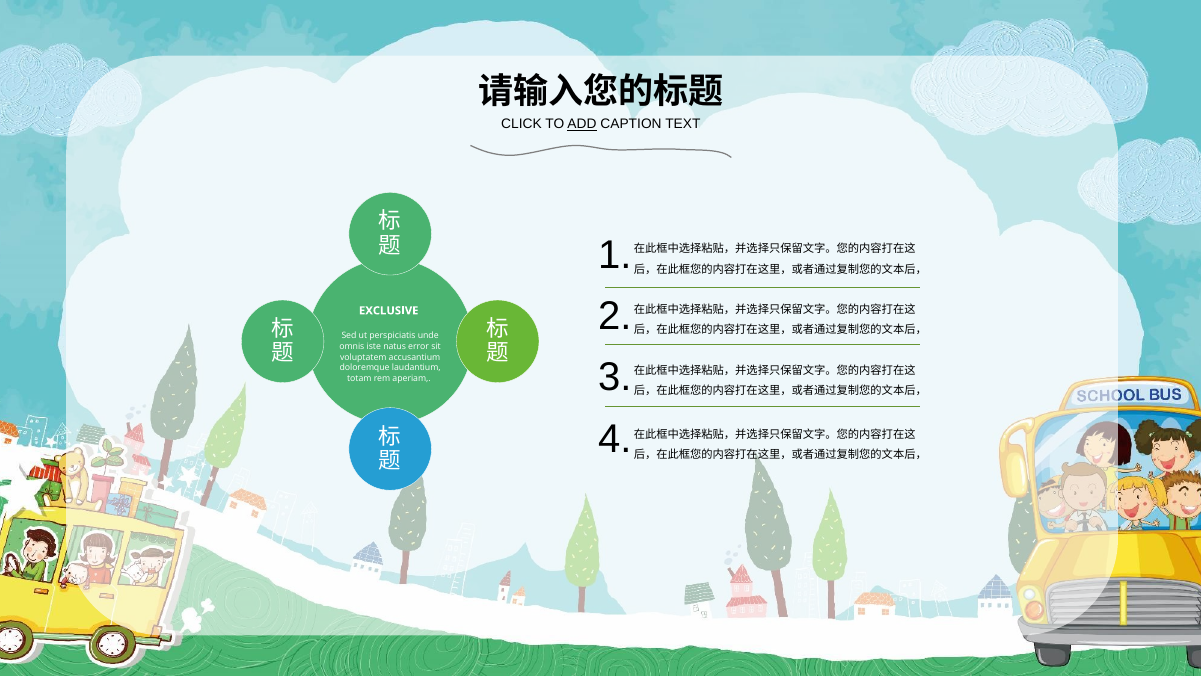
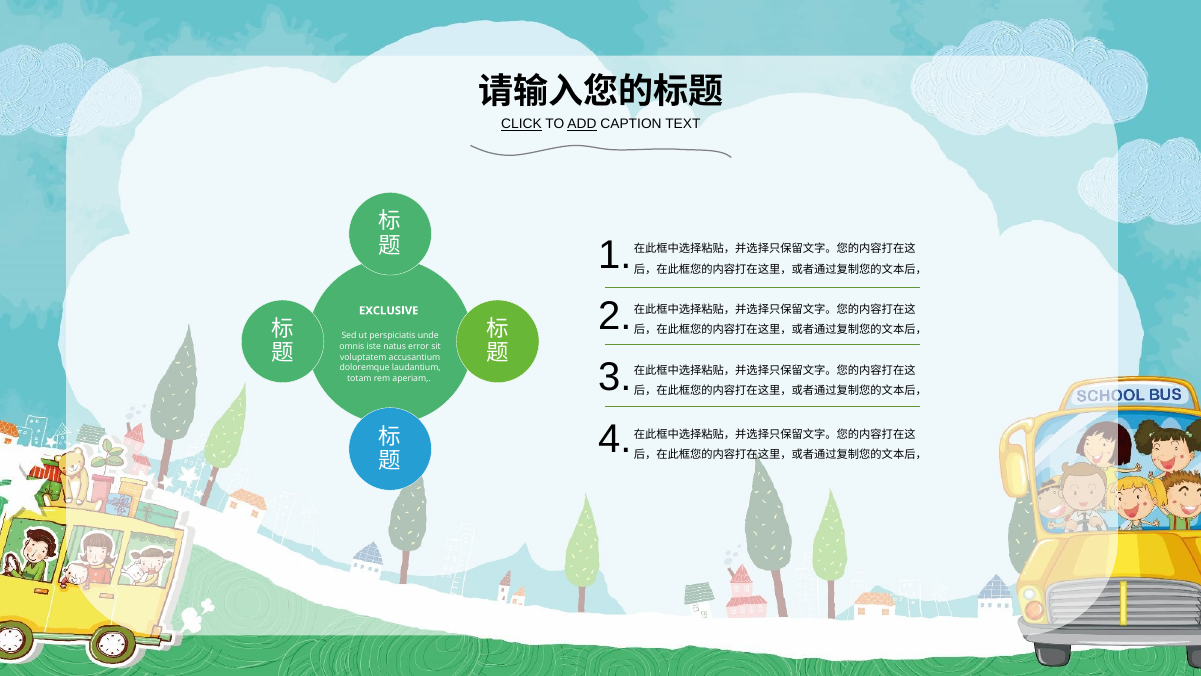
CLICK underline: none -> present (521, 124)
